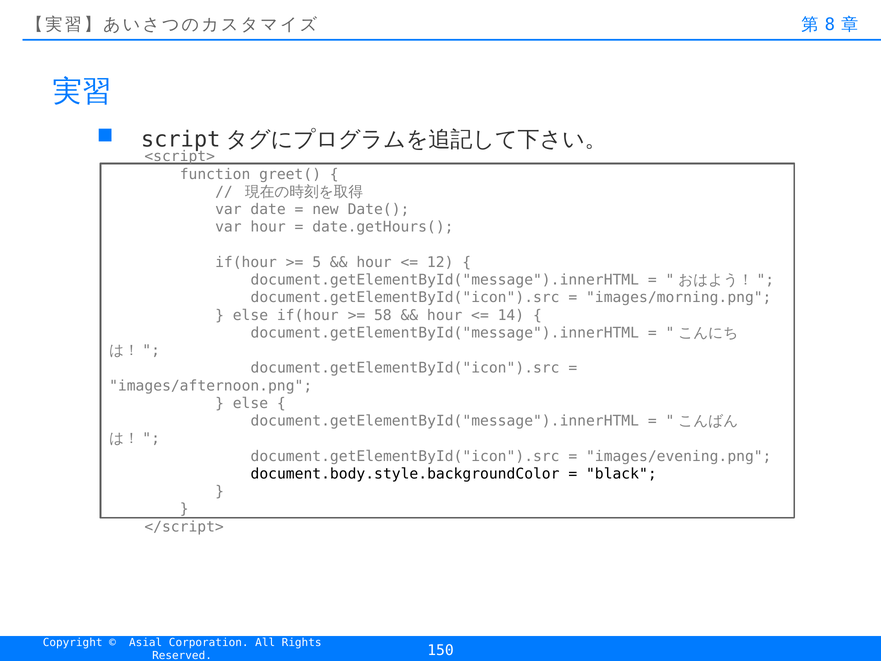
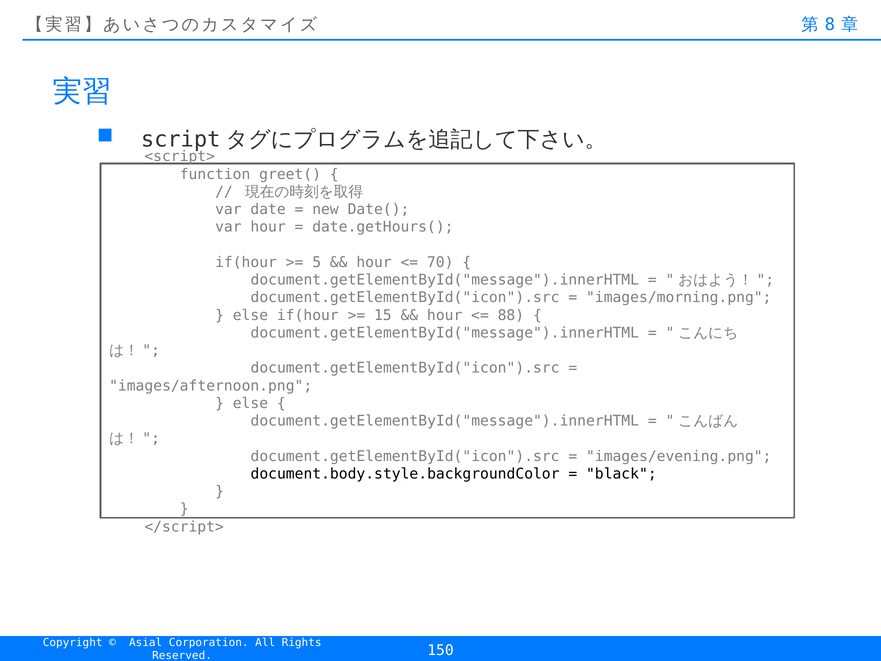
12: 12 -> 70 (440, 262)
58: 58 -> 15 (383, 315)
14: 14 -> 88 (511, 315)
